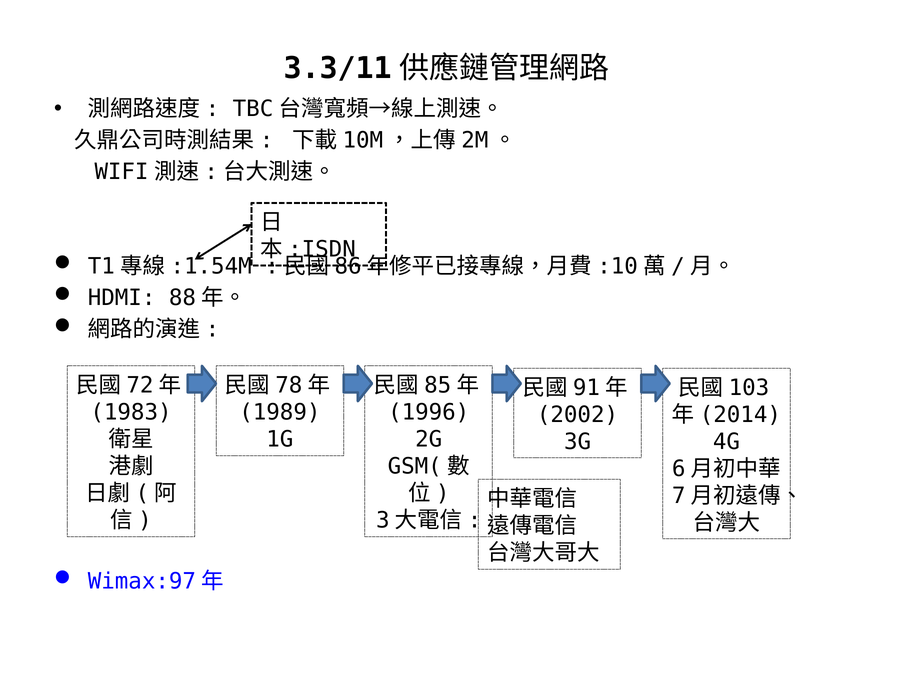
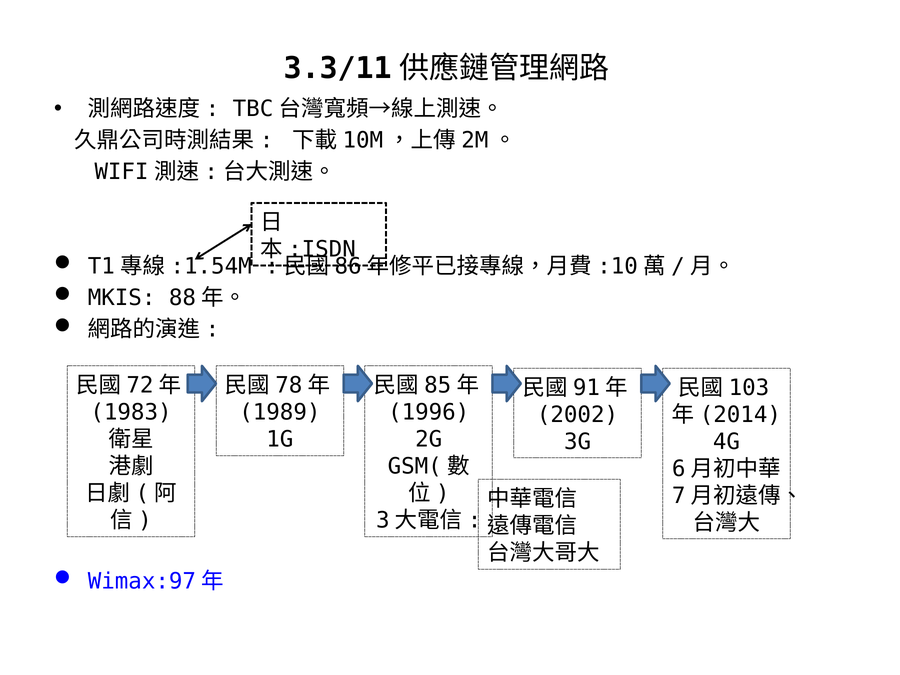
HDMI: HDMI -> MKIS (122, 298)
